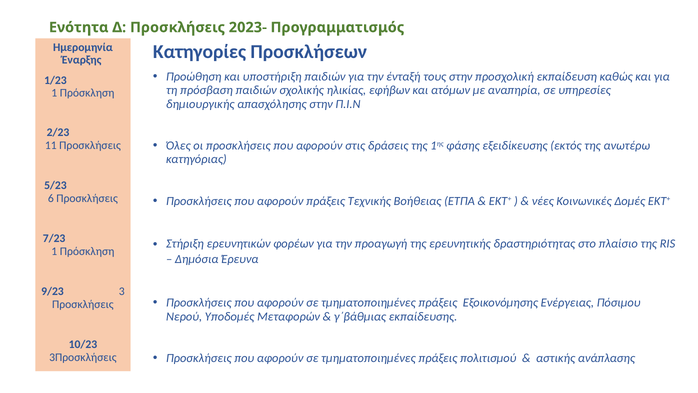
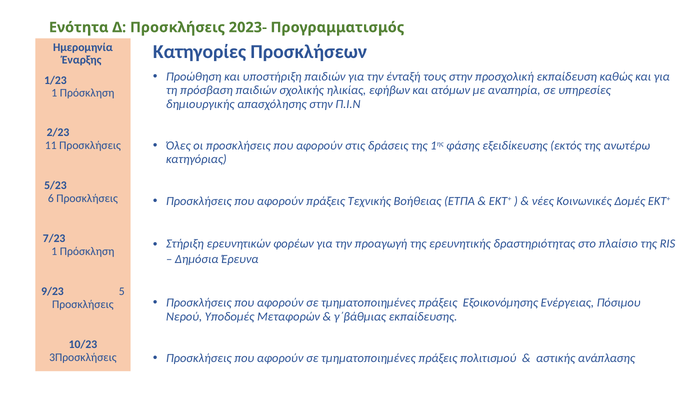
3: 3 -> 5 (122, 291)
